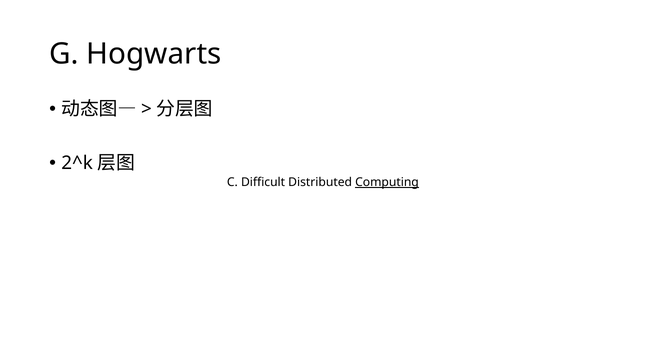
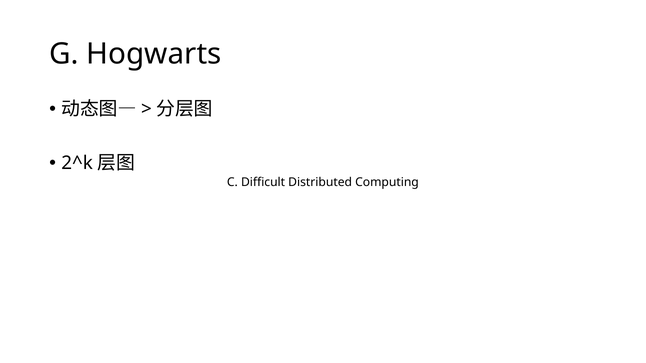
Computing underline: present -> none (387, 182)
